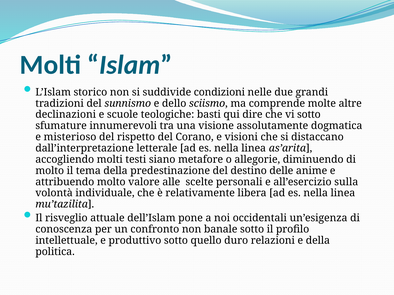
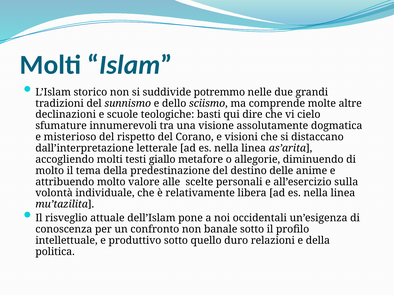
condizioni: condizioni -> potremmo (219, 92)
vi sotto: sotto -> cielo (309, 115)
siano: siano -> giallo (162, 160)
